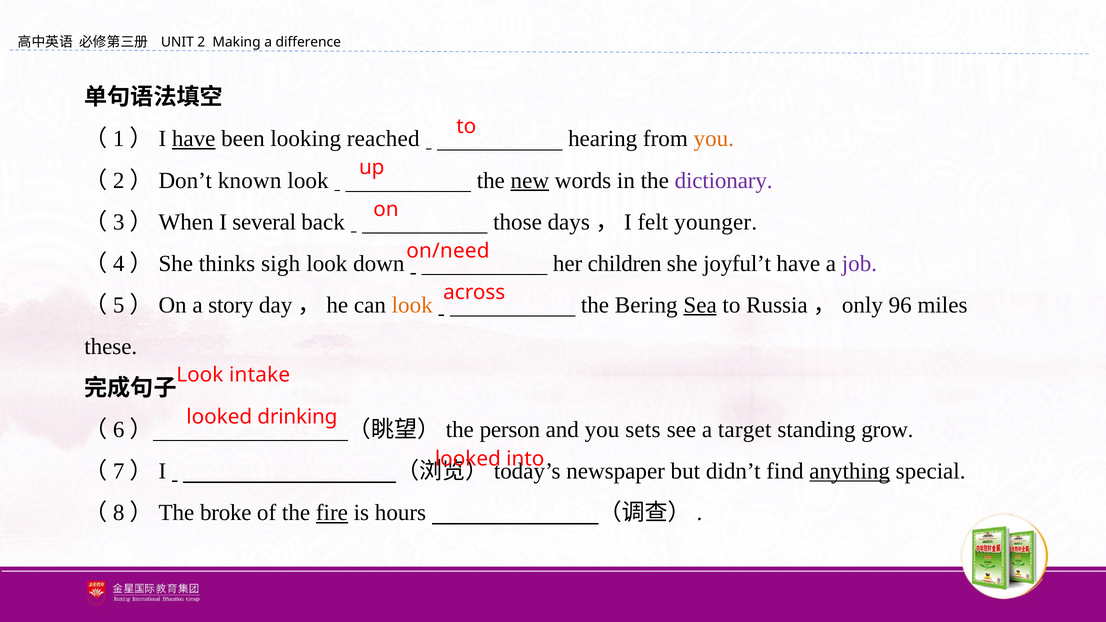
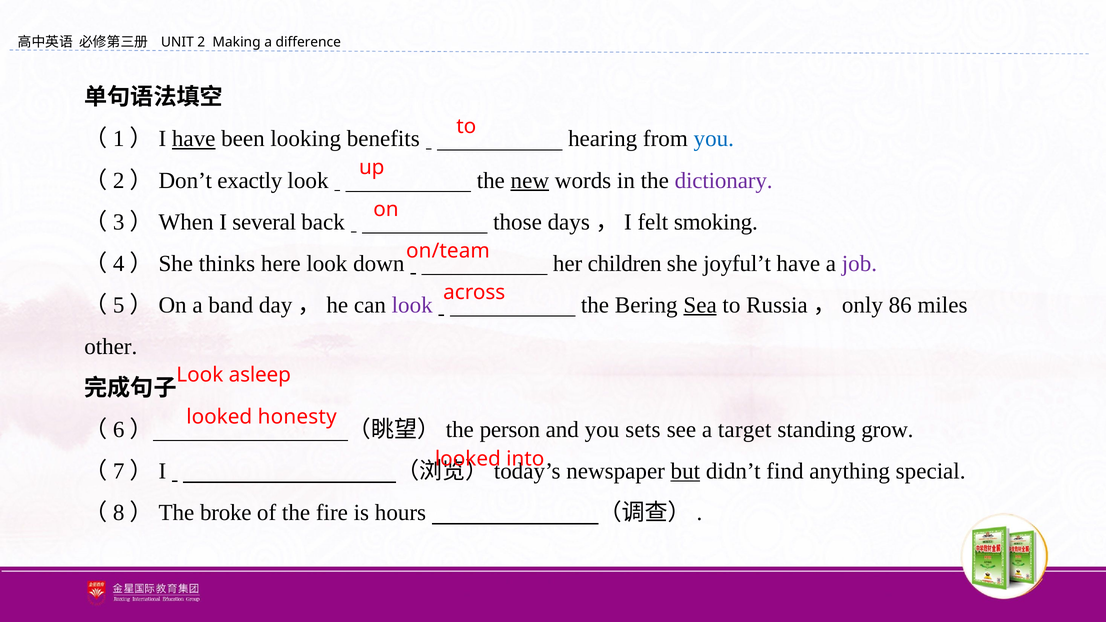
reached: reached -> benefits (383, 139)
you colour: orange -> blue (714, 139)
known: known -> exactly (250, 180)
younger: younger -> smoking (716, 222)
on/need: on/need -> on/team (448, 251)
sigh: sigh -> here (281, 264)
story: story -> band (231, 305)
look colour: orange -> purple (412, 305)
96: 96 -> 86 (900, 305)
these: these -> other (111, 347)
intake: intake -> asleep (260, 375)
drinking: drinking -> honesty (297, 417)
but underline: none -> present (685, 471)
anything underline: present -> none (850, 471)
fire underline: present -> none (332, 513)
